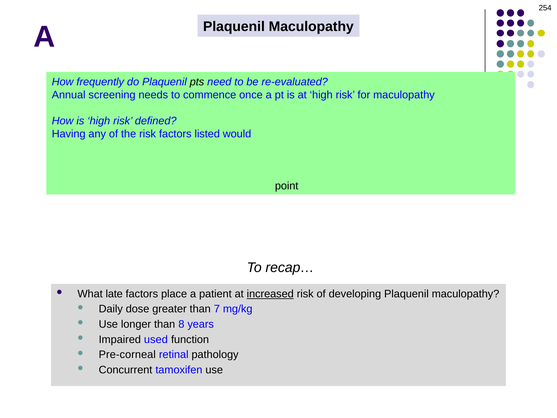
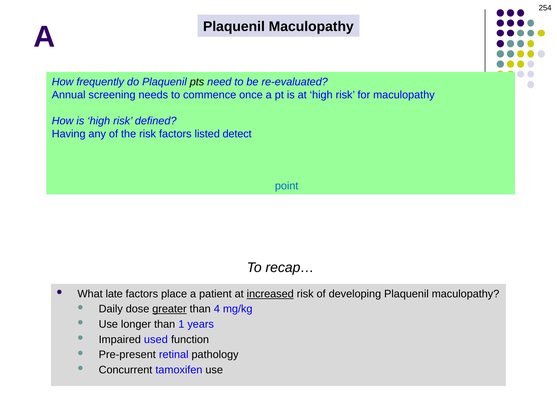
would: would -> detect (237, 134)
point colour: black -> blue (287, 186)
greater underline: none -> present (169, 309)
7: 7 -> 4 (217, 309)
8: 8 -> 1 (181, 324)
Pre-corneal: Pre-corneal -> Pre-present (127, 354)
